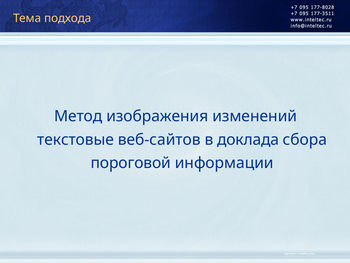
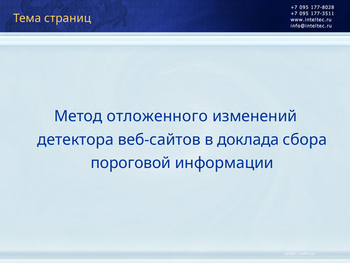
подхода: подхода -> страниц (68, 18)
изображения: изображения -> отложенного (157, 116)
текстовые: текстовые -> детектора (76, 139)
